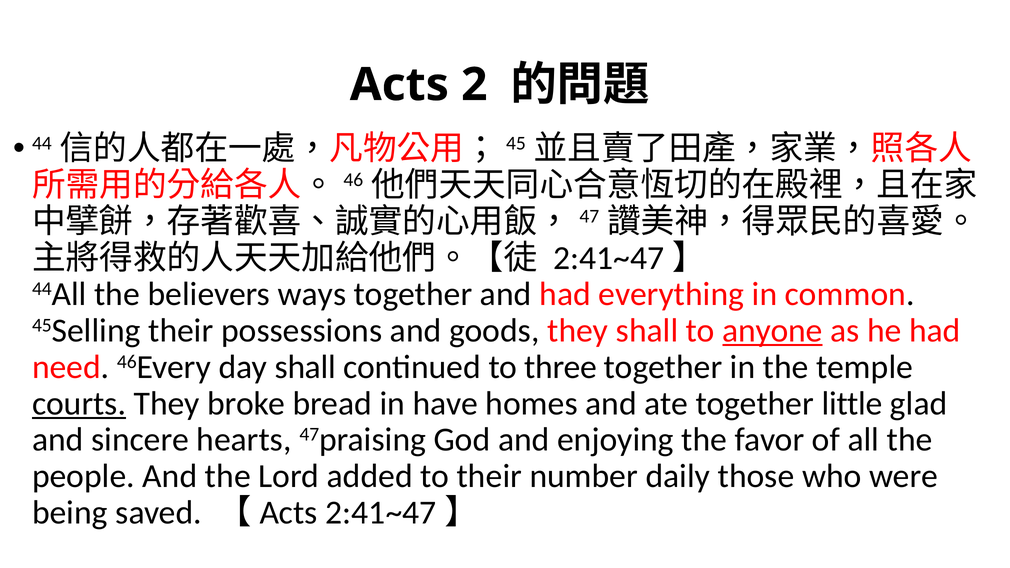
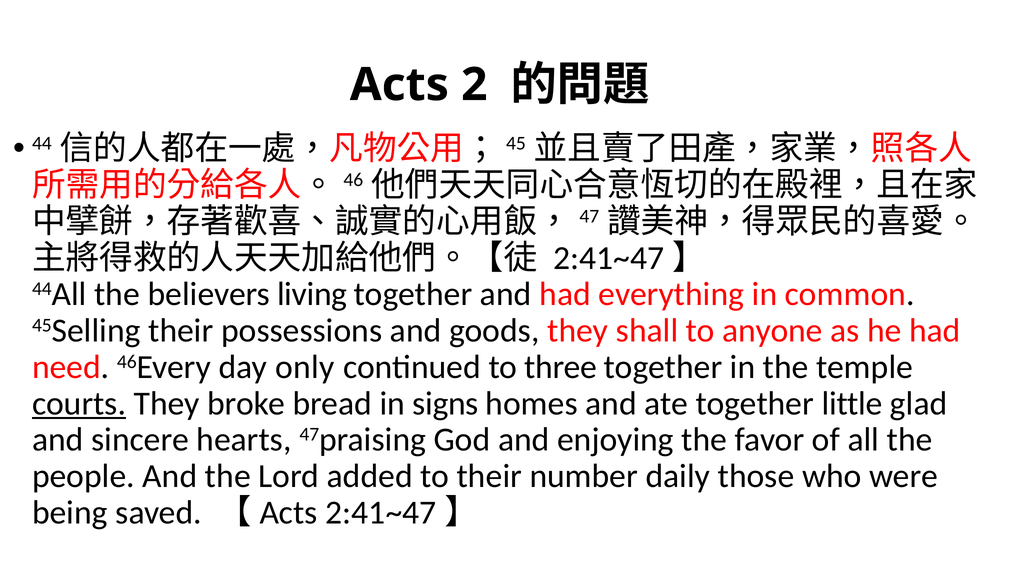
ways: ways -> living (312, 294)
anyone underline: present -> none (772, 331)
day shall: shall -> only (305, 367)
have: have -> signs (445, 404)
